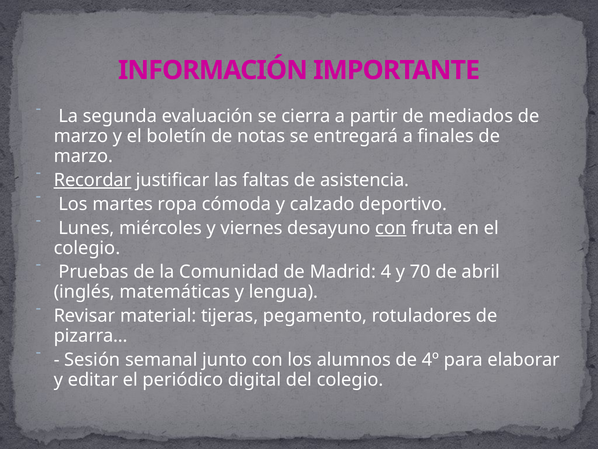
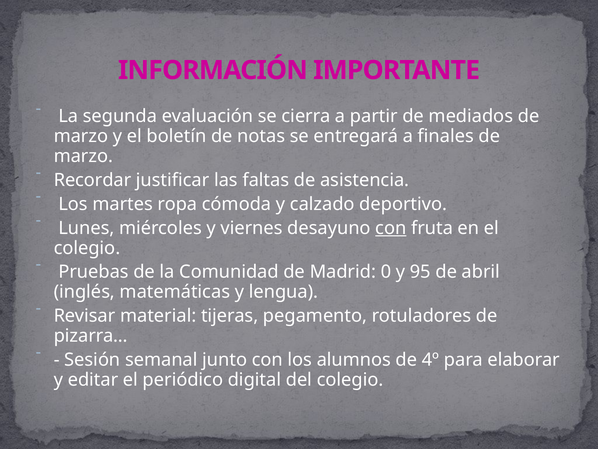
Recordar underline: present -> none (92, 180)
4: 4 -> 0 (386, 272)
70: 70 -> 95 (420, 272)
